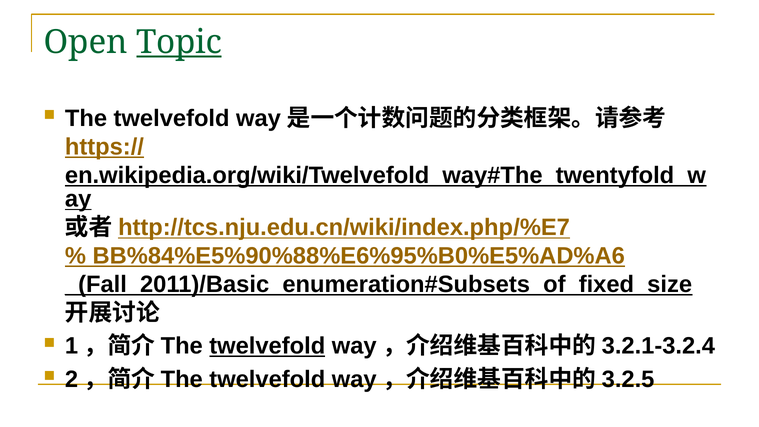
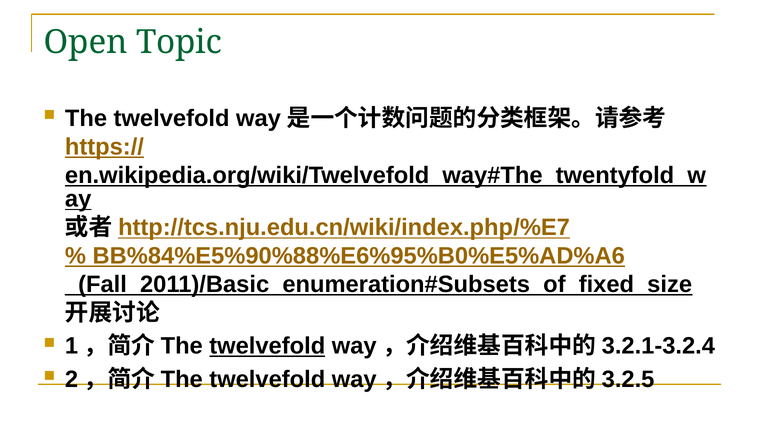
Topic underline: present -> none (179, 42)
